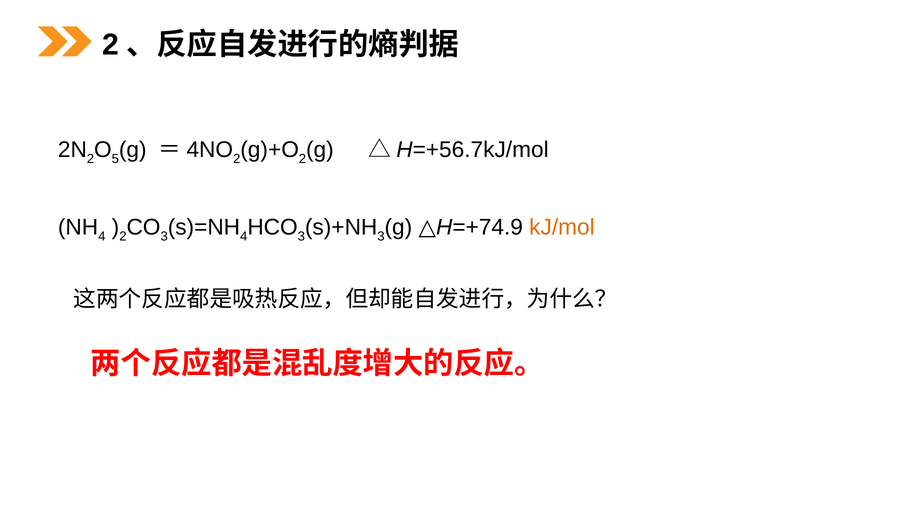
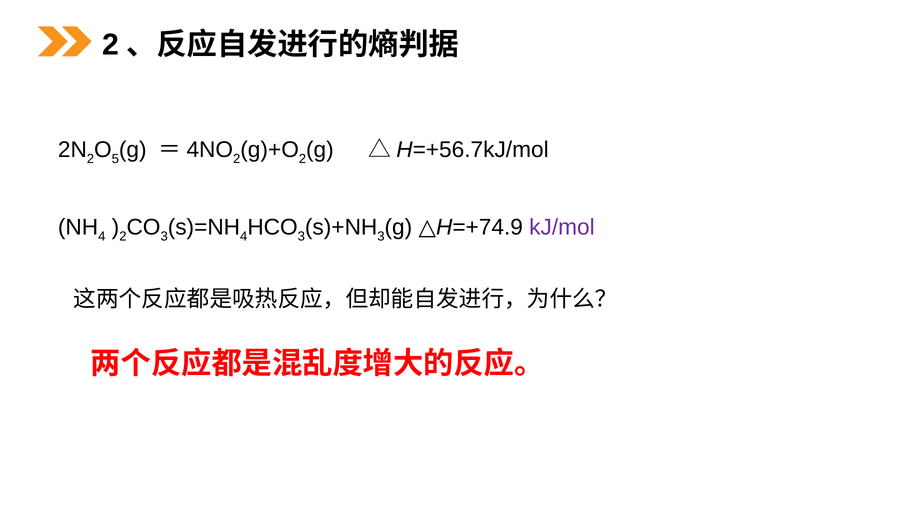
kJ/mol colour: orange -> purple (562, 227)
